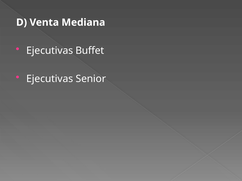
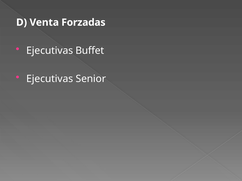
Mediana: Mediana -> Forzadas (83, 22)
